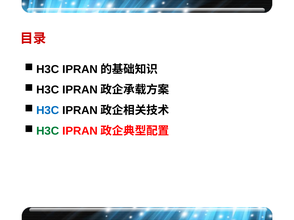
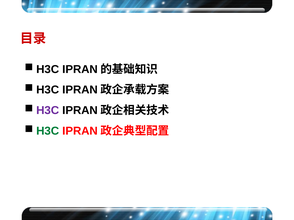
H3C colour: blue -> purple (48, 111)
